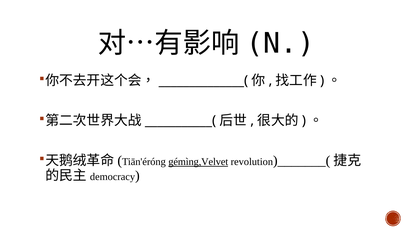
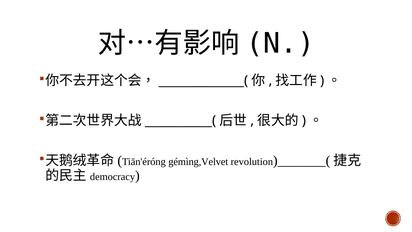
gémìng,Velvet underline: present -> none (198, 162)
